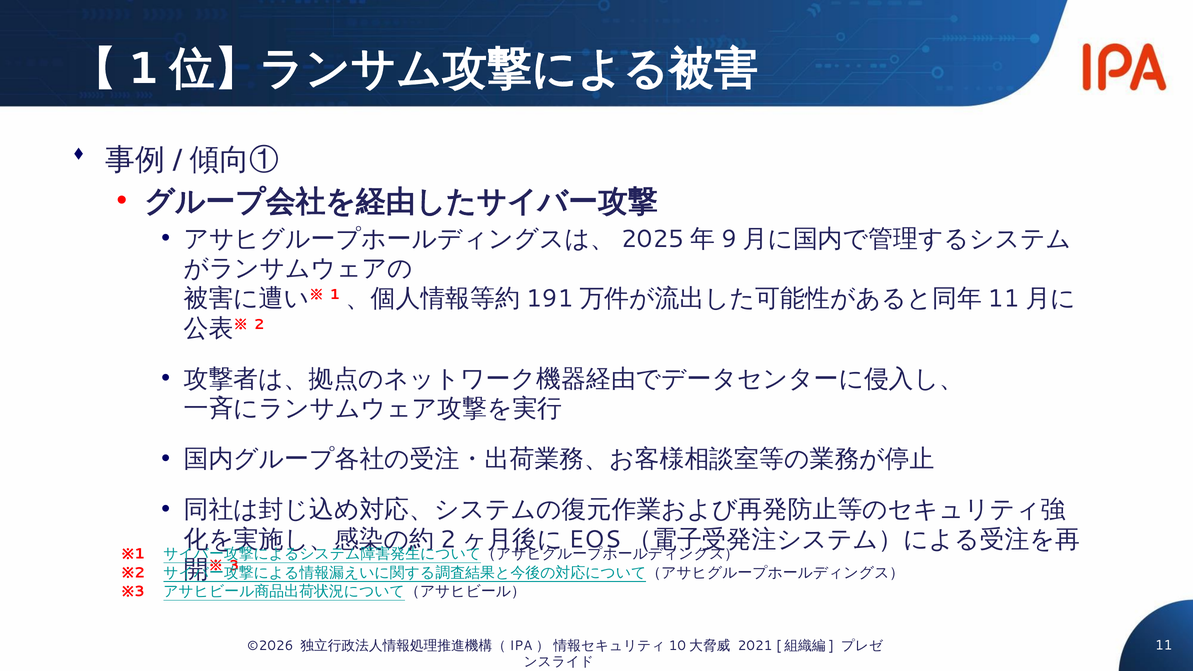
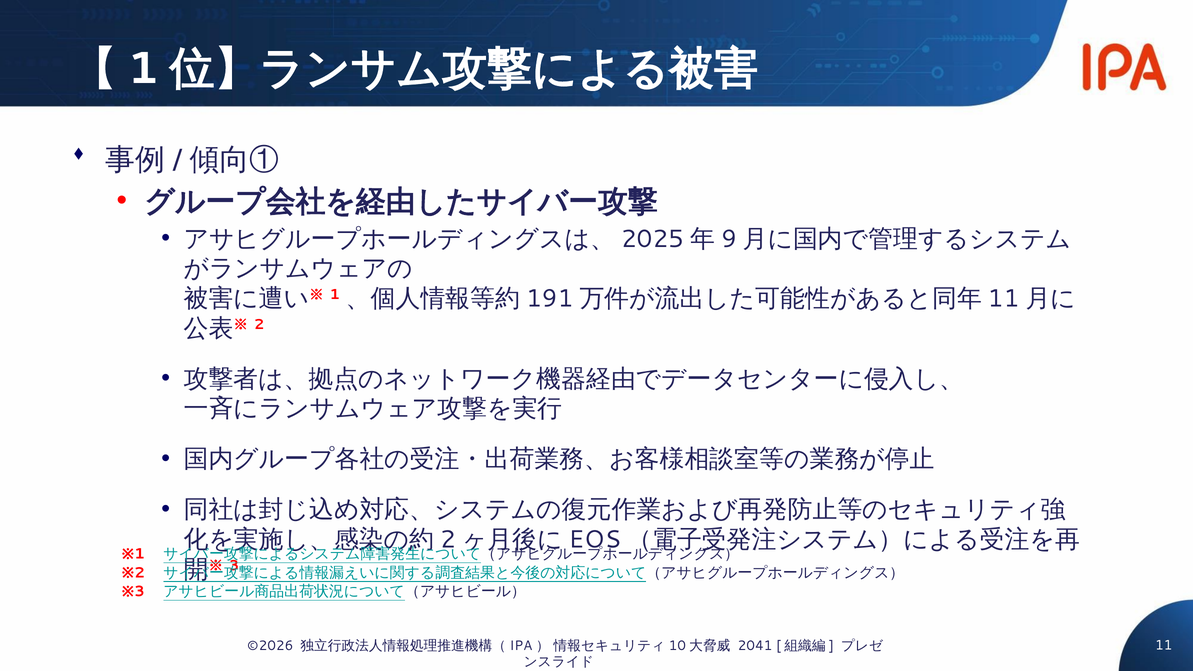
2021: 2021 -> 2041 (755, 646)
